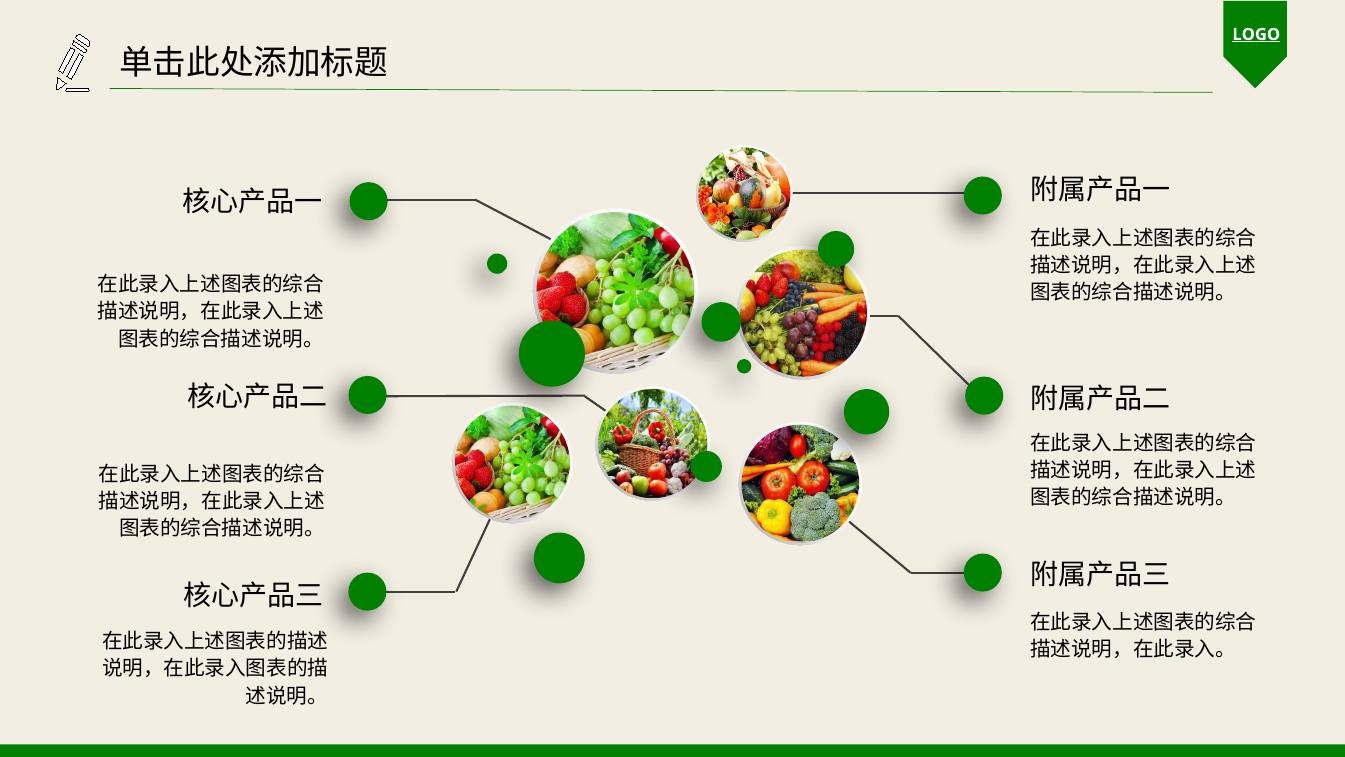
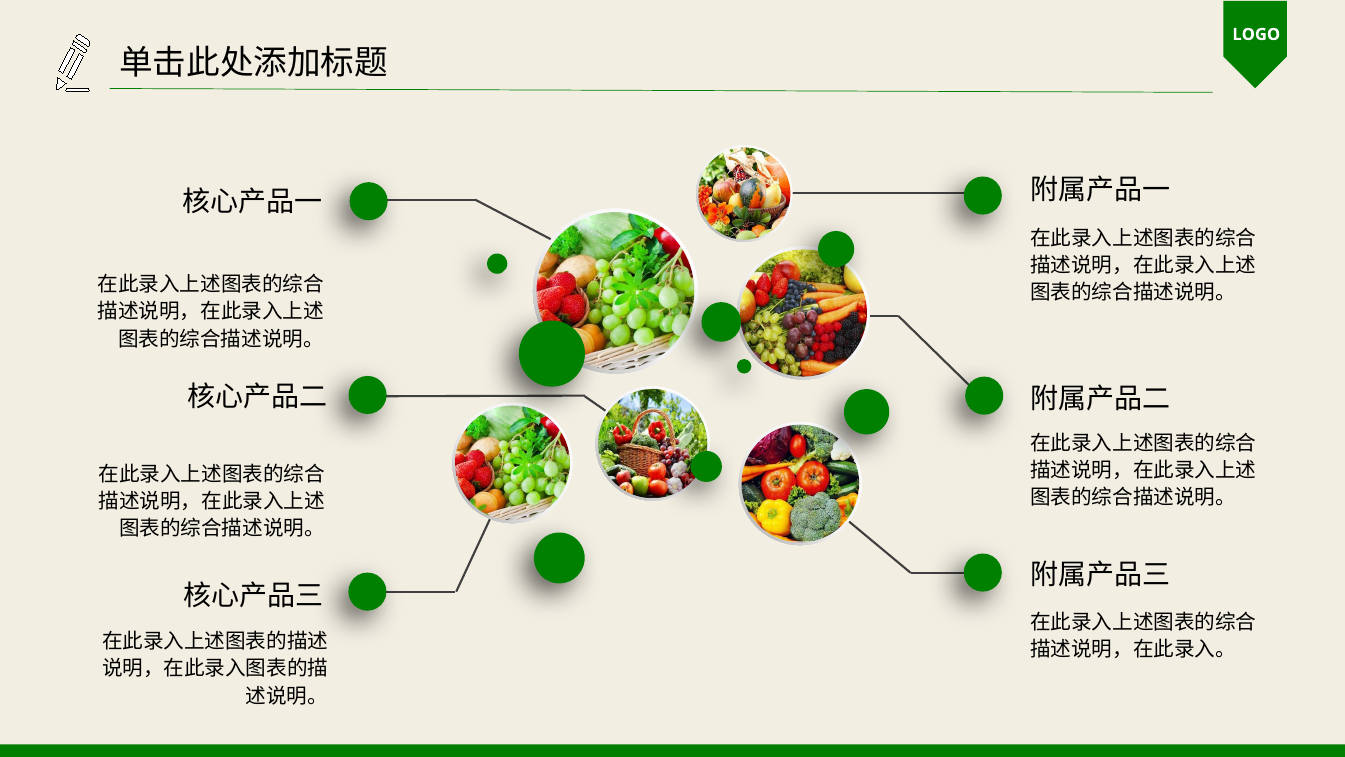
LOGO underline: present -> none (1256, 34)
